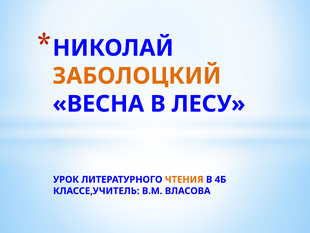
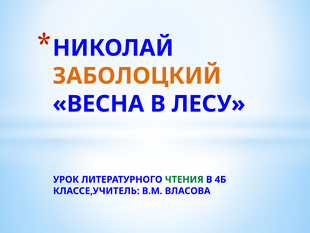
ЧТЕНИЯ colour: orange -> green (184, 179)
